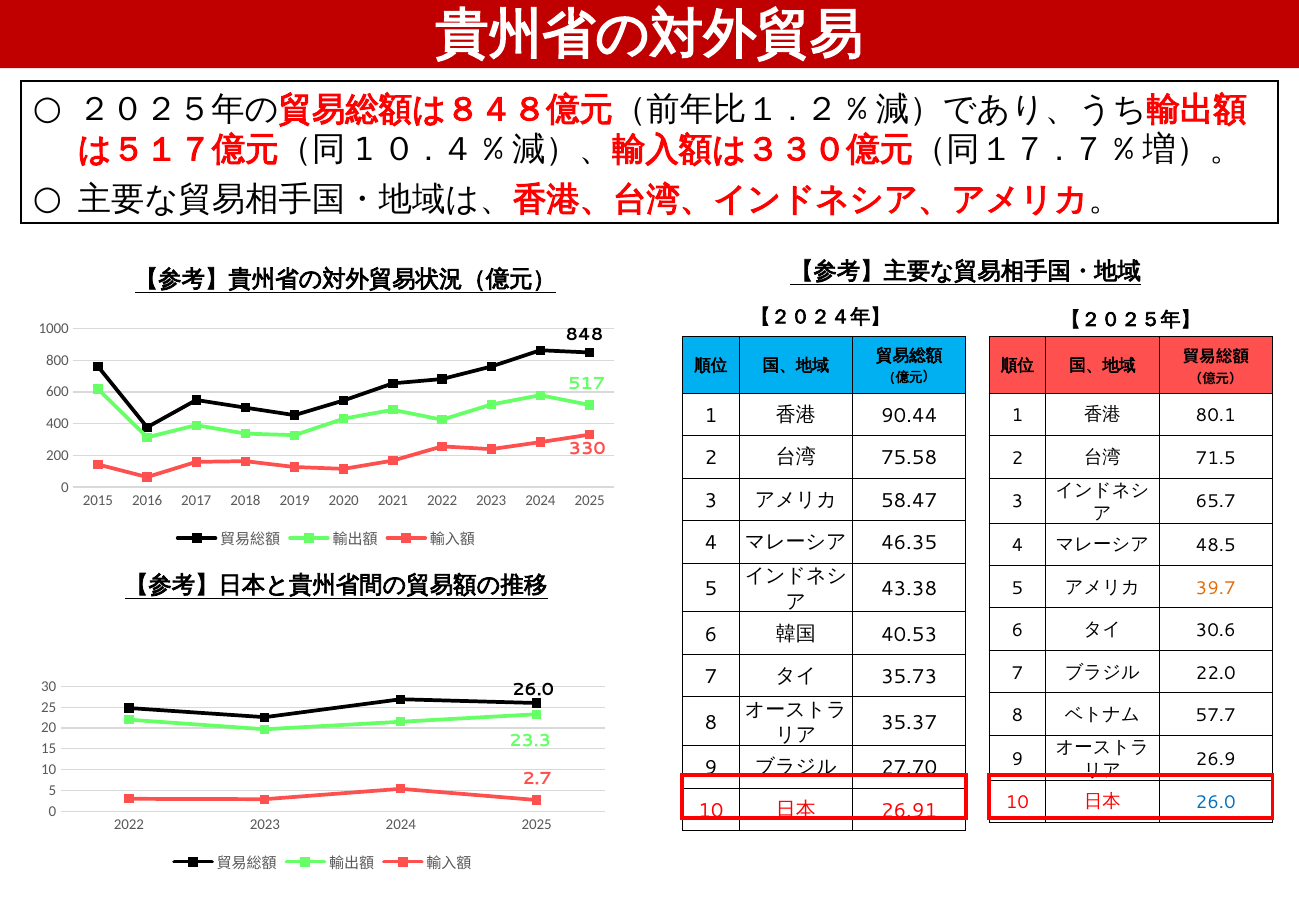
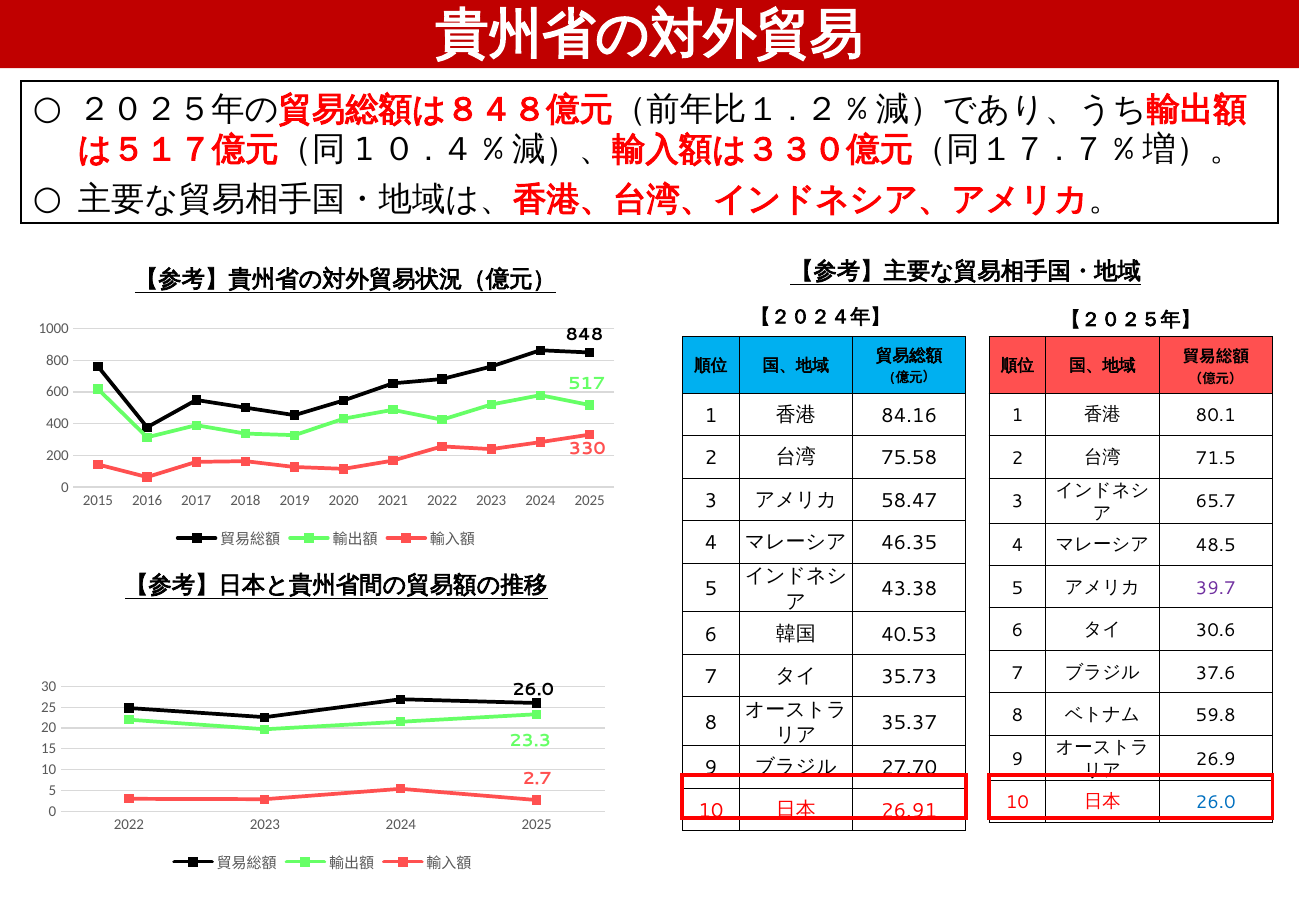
90.44: 90.44 -> 84.16 (909, 416)
39.7 colour: orange -> purple (1216, 588)
22.0: 22.0 -> 37.6 (1216, 673)
57.7: 57.7 -> 59.8 (1216, 716)
